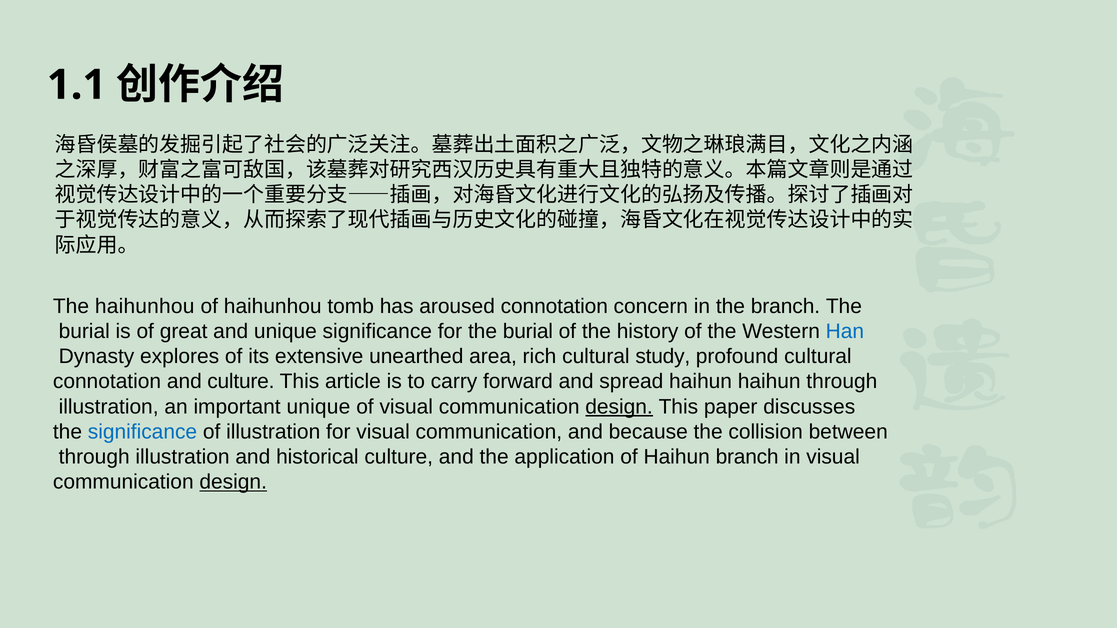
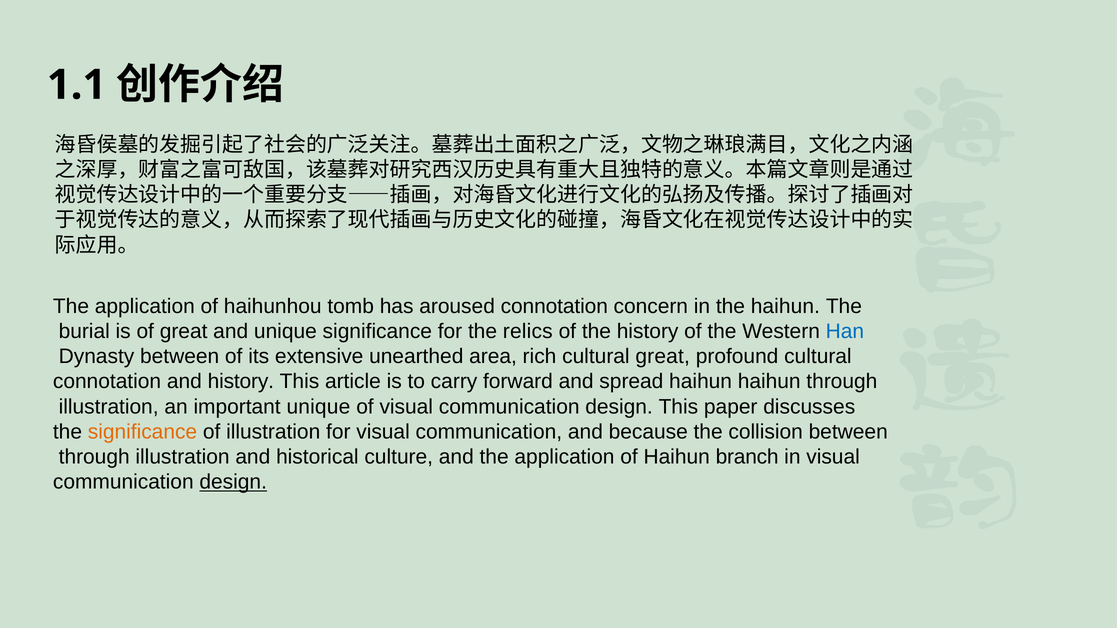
haihunhou: haihunhou -> application (145, 306)
the branch: branch -> haihun (785, 306)
for the burial: burial -> relics (528, 331)
Dynasty explores: explores -> between (180, 357)
cultural study: study -> great (663, 357)
and culture: culture -> history (241, 382)
design underline: present -> none (619, 407)
significance colour: blue -> orange (142, 432)
